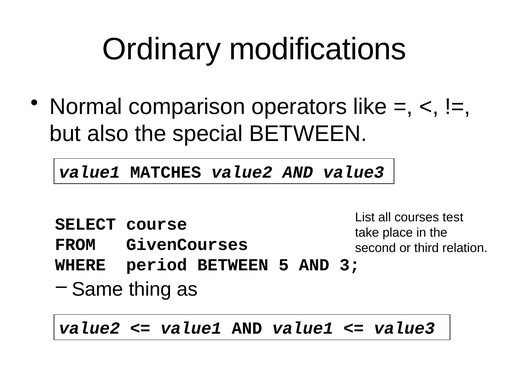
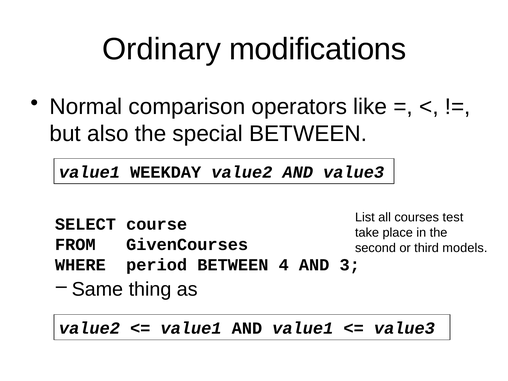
MATCHES: MATCHES -> WEEKDAY (166, 172)
relation: relation -> models (465, 248)
5: 5 -> 4 (284, 265)
